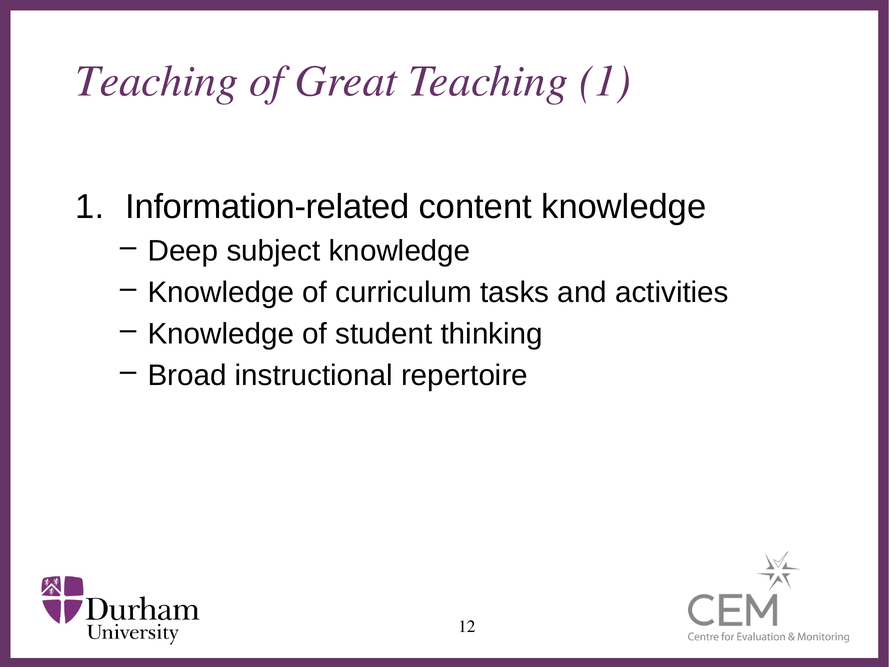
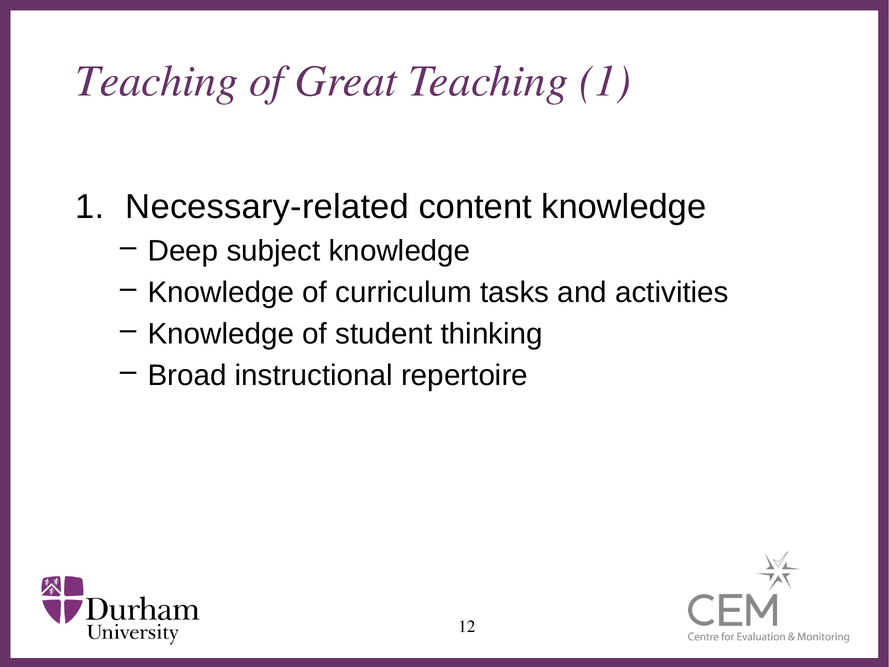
Information-related: Information-related -> Necessary-related (267, 207)
